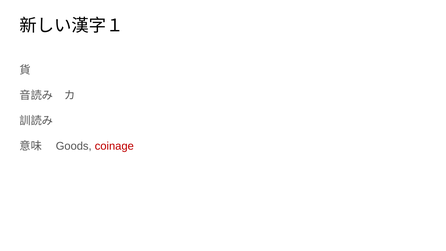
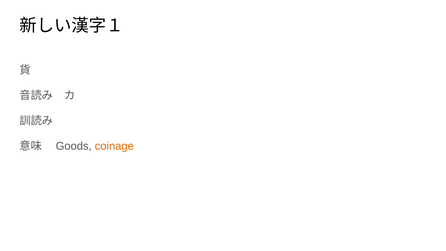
coinage colour: red -> orange (114, 146)
